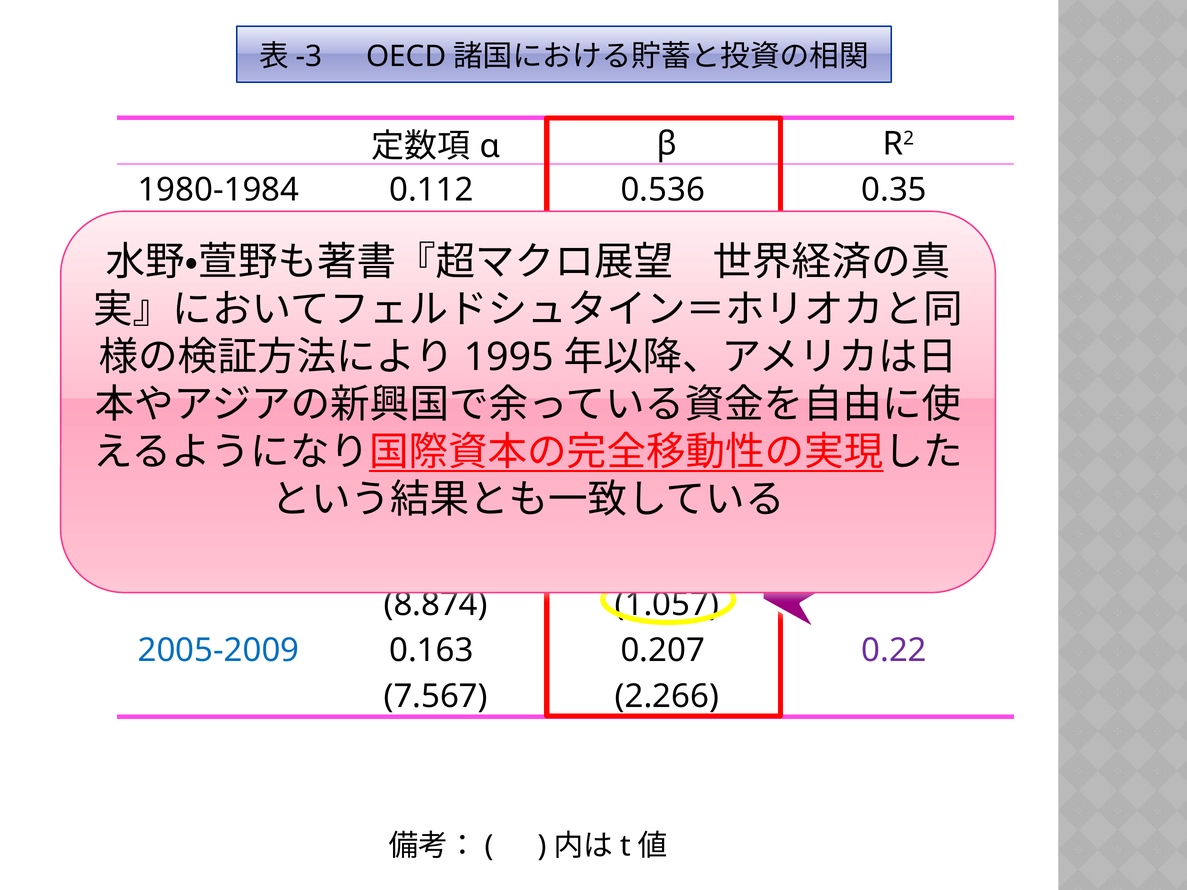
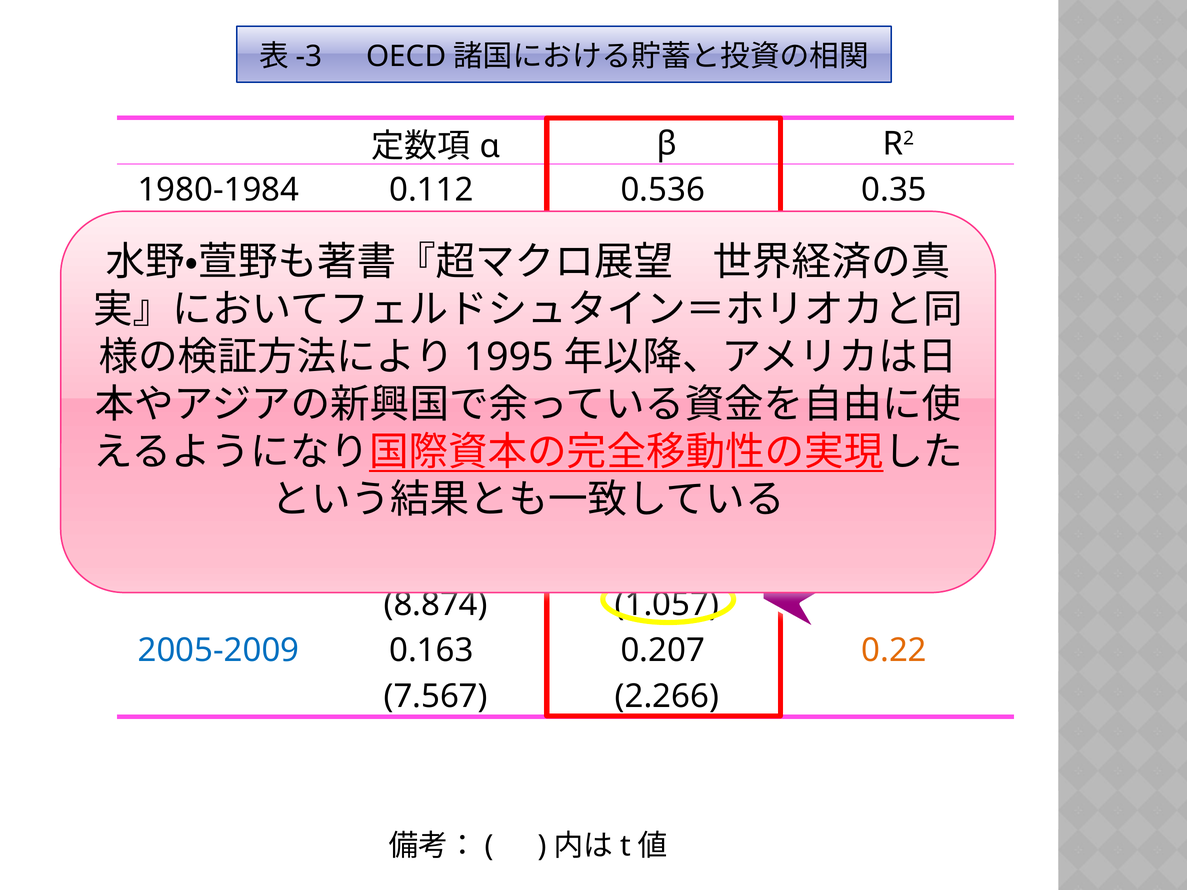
0.22 colour: purple -> orange (894, 651)
